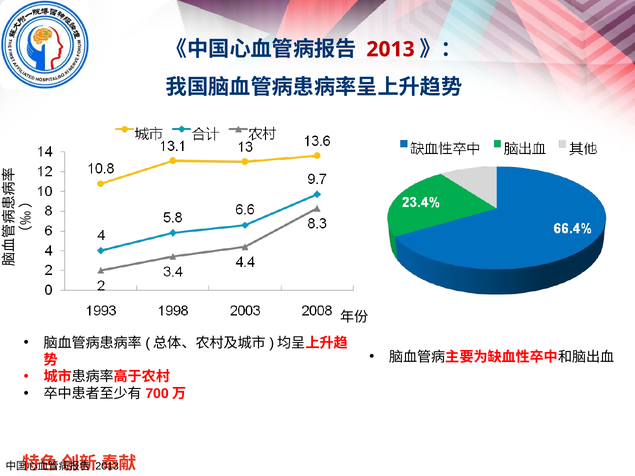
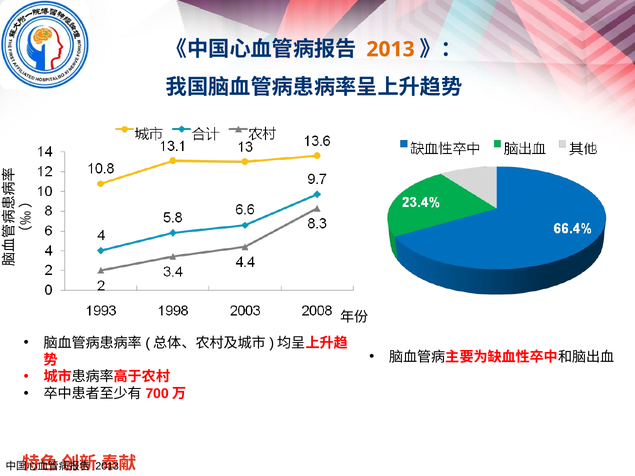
2013 colour: red -> orange (391, 49)
